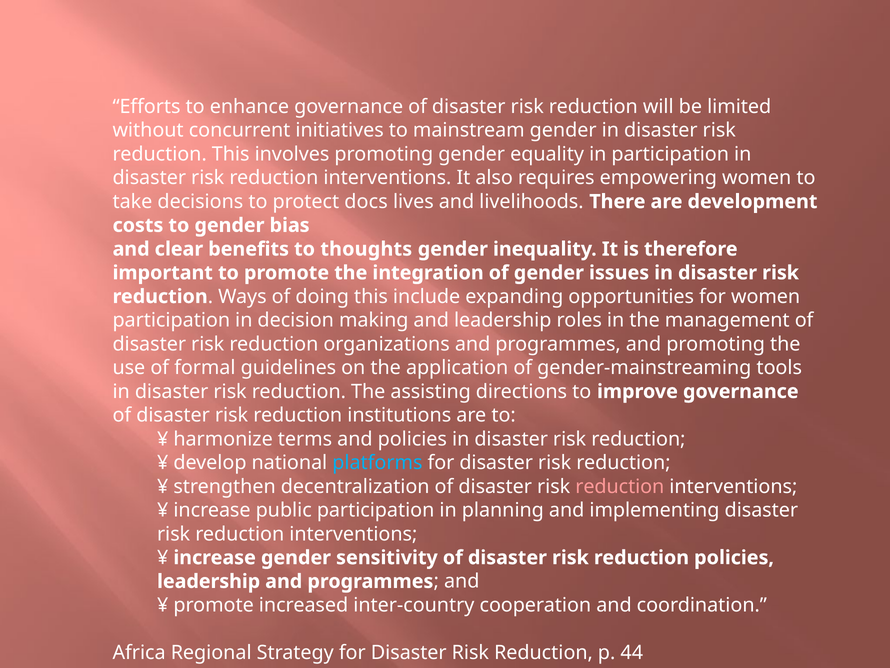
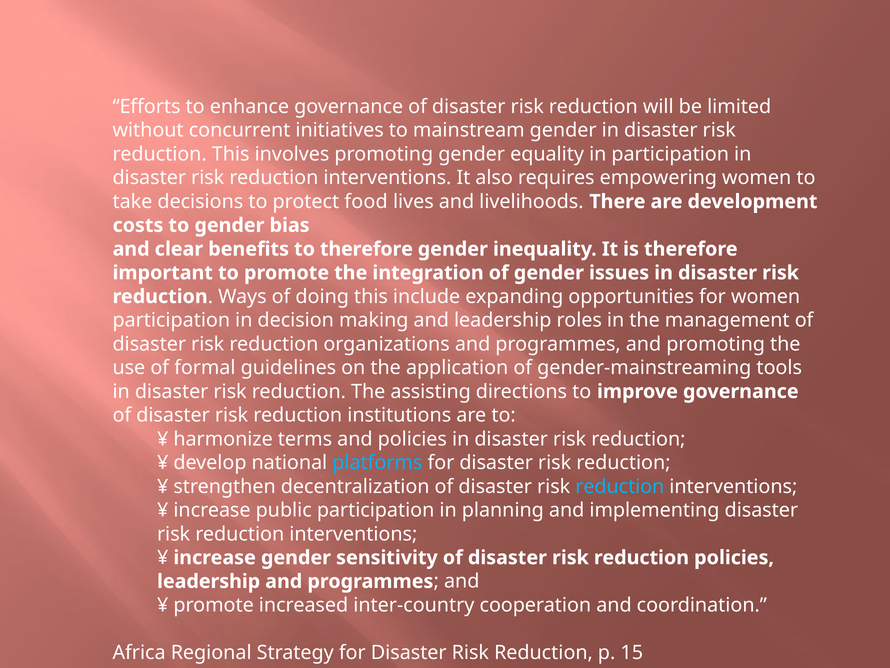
docs: docs -> food (366, 201)
to thoughts: thoughts -> therefore (366, 249)
reduction colour: pink -> light blue (620, 486)
44: 44 -> 15 (632, 652)
